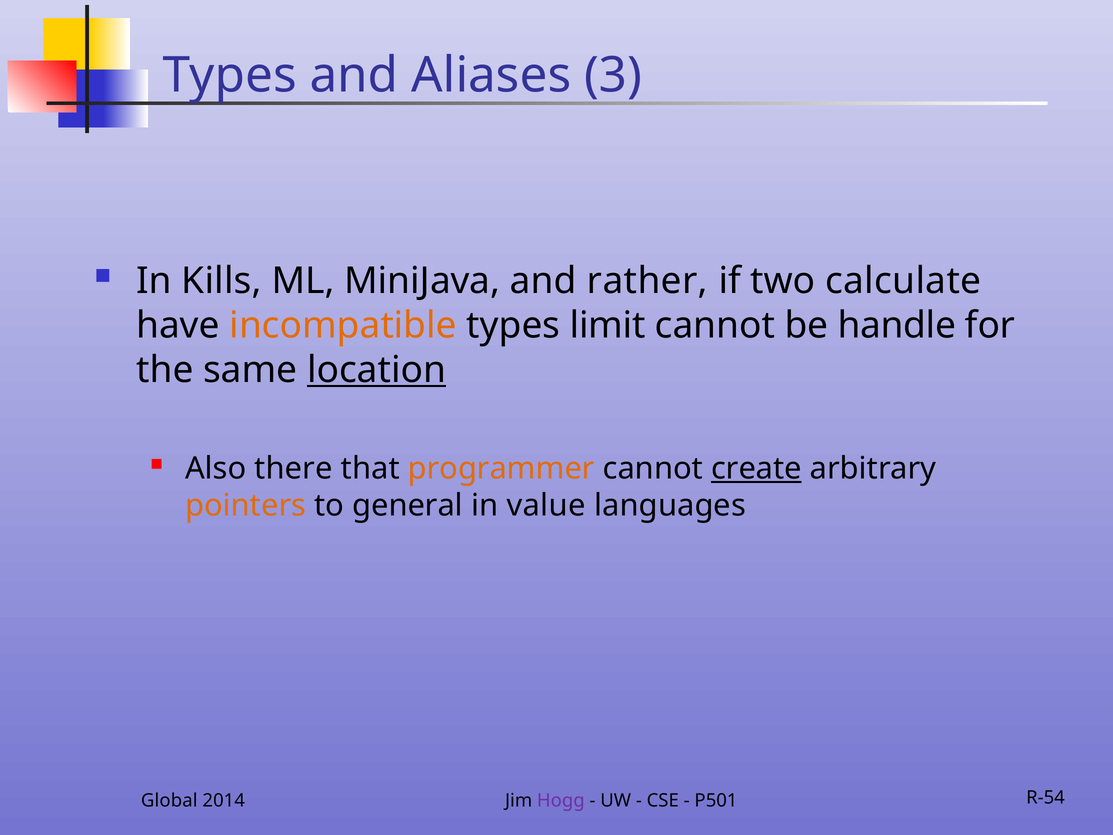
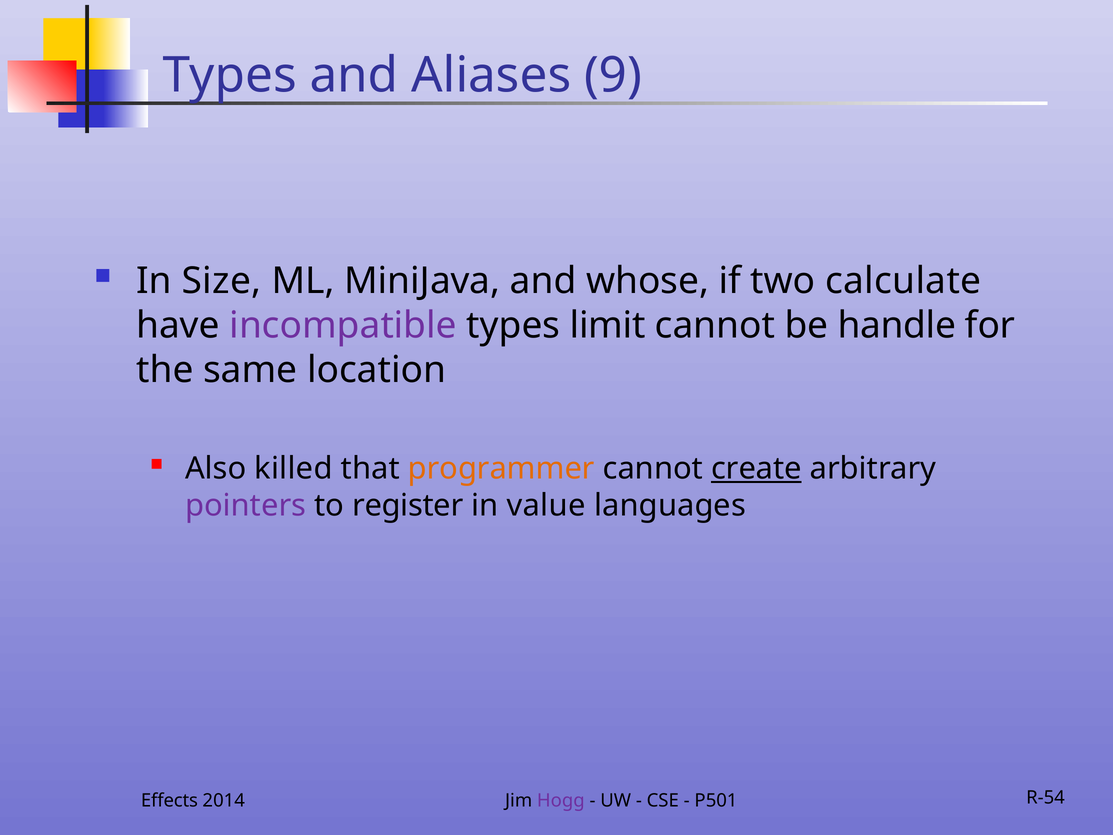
3: 3 -> 9 (613, 76)
Kills: Kills -> Size (222, 281)
rather: rather -> whose (648, 281)
incompatible colour: orange -> purple (343, 325)
location underline: present -> none (377, 370)
there: there -> killed (294, 468)
pointers colour: orange -> purple (246, 505)
general: general -> register (408, 505)
Global: Global -> Effects (169, 800)
